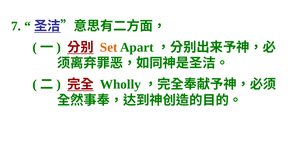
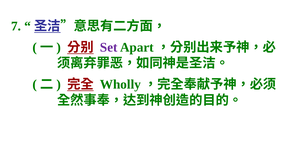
Set colour: orange -> purple (109, 47)
